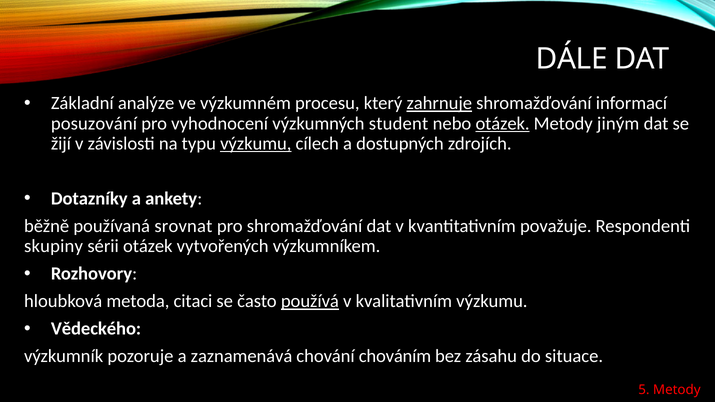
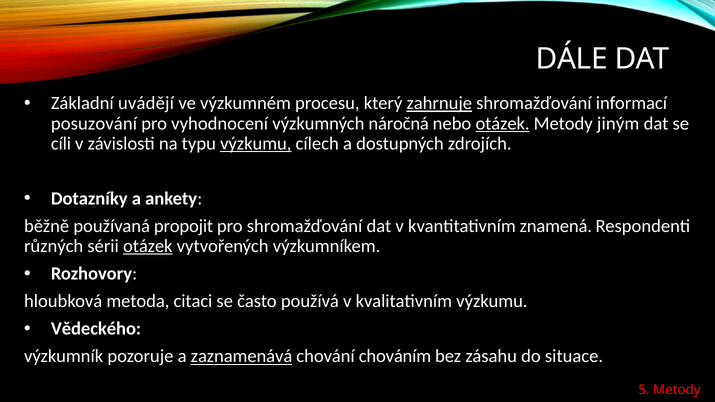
analýze: analýze -> uvádějí (146, 103)
student: student -> náročná (399, 123)
žijí: žijí -> cíli (61, 144)
srovnat: srovnat -> propojit (184, 226)
považuje: považuje -> znamená (556, 226)
skupiny: skupiny -> různých (54, 246)
otázek underline: none -> present (148, 246)
používá underline: present -> none (310, 301)
zaznamenává underline: none -> present (242, 356)
